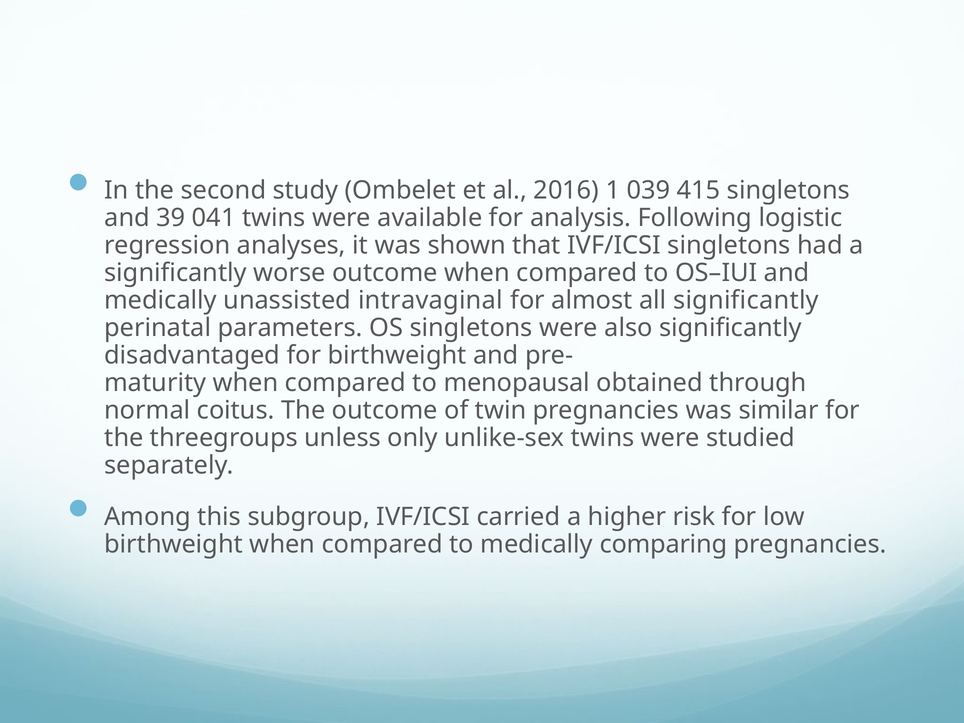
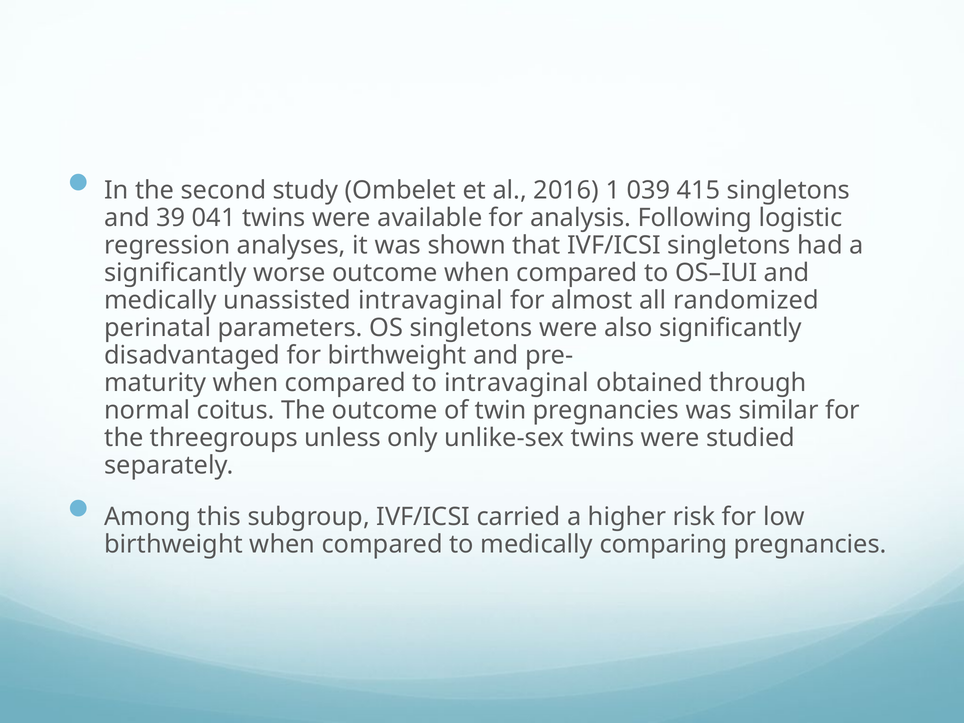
all significantly: significantly -> randomized (746, 300)
to menopausal: menopausal -> intravaginal (517, 383)
